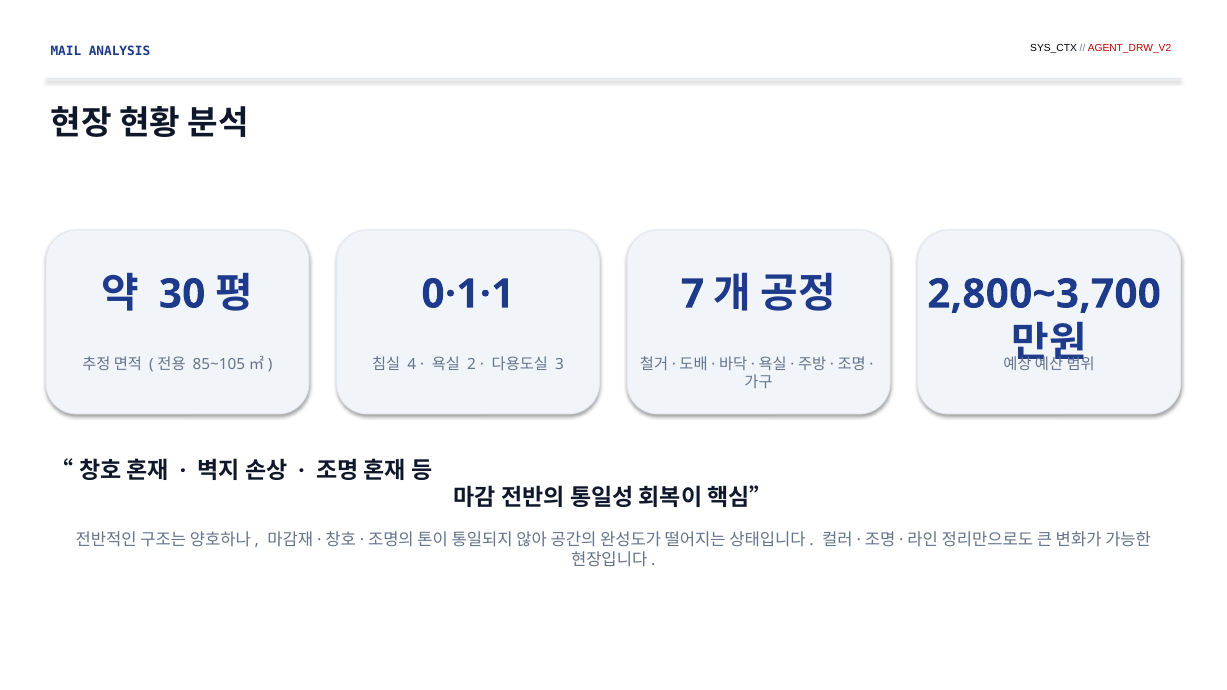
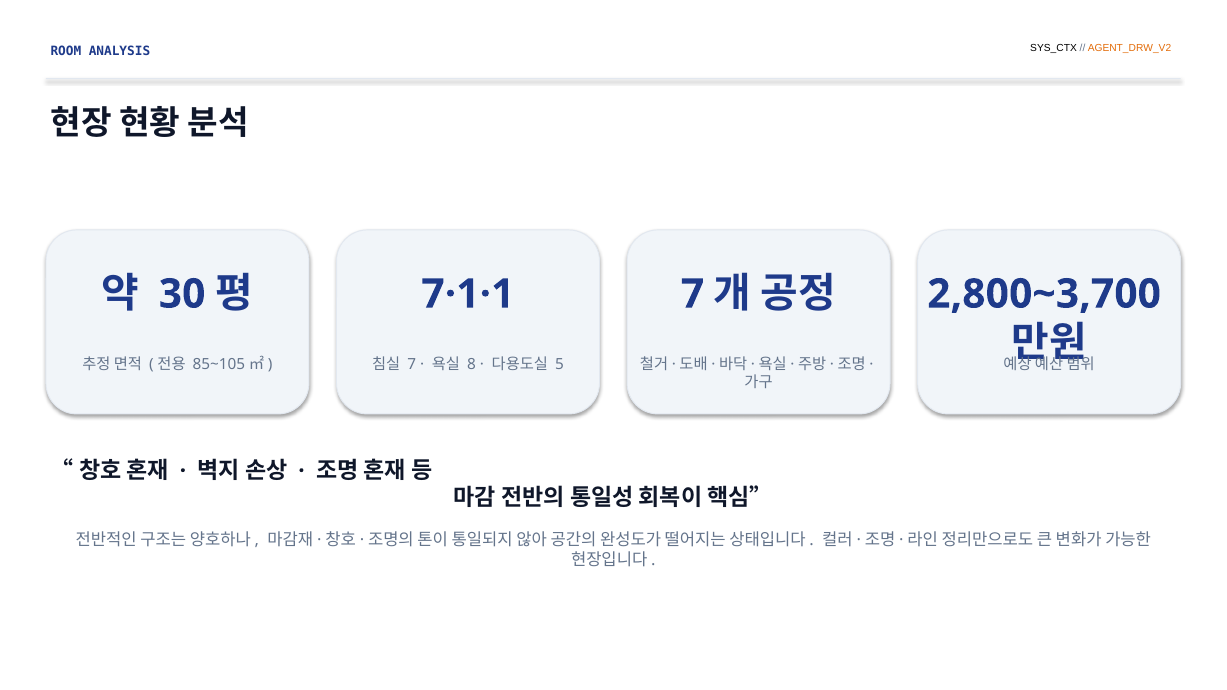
AGENT_DRW_V2 colour: red -> orange (1129, 48)
MAIL: MAIL -> ROOM (66, 52)
0·1·1: 0·1·1 -> 7·1·1 (468, 294)
4: 4 -> 7 (412, 364)
2: 2 -> 8 (472, 364)
3: 3 -> 5 (560, 364)
